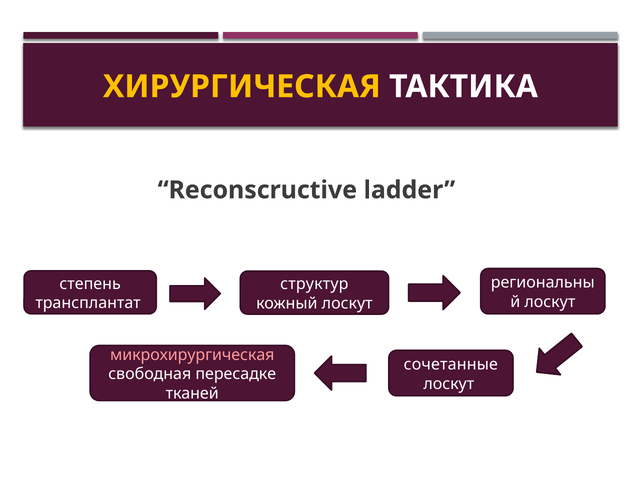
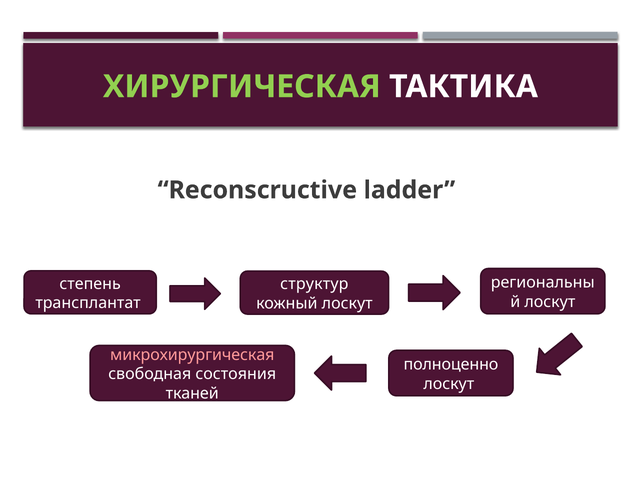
ХИРУРГИЧЕСКАЯ colour: yellow -> light green (242, 87)
сочетанные: сочетанные -> полноценно (451, 364)
пересадке: пересадке -> состояния (236, 374)
